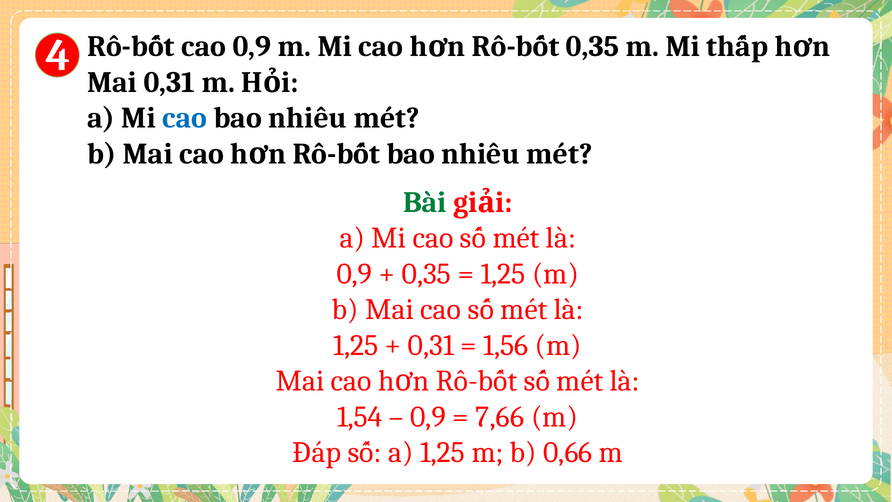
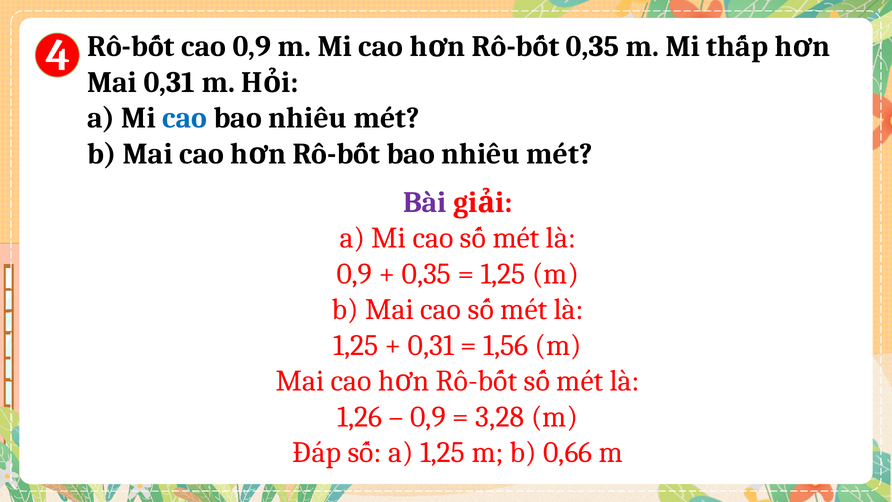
Bài colour: green -> purple (425, 202)
1,54: 1,54 -> 1,26 (360, 416)
7,66: 7,66 -> 3,28 (500, 416)
